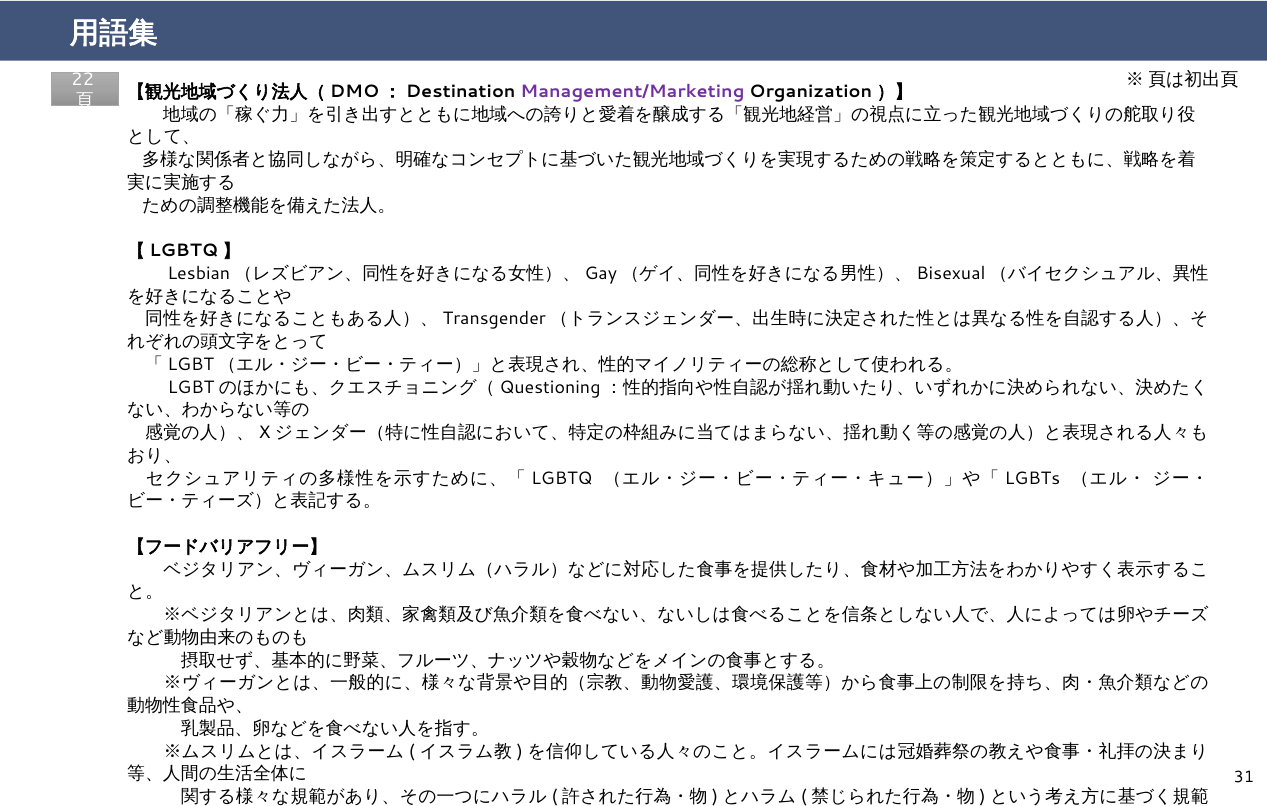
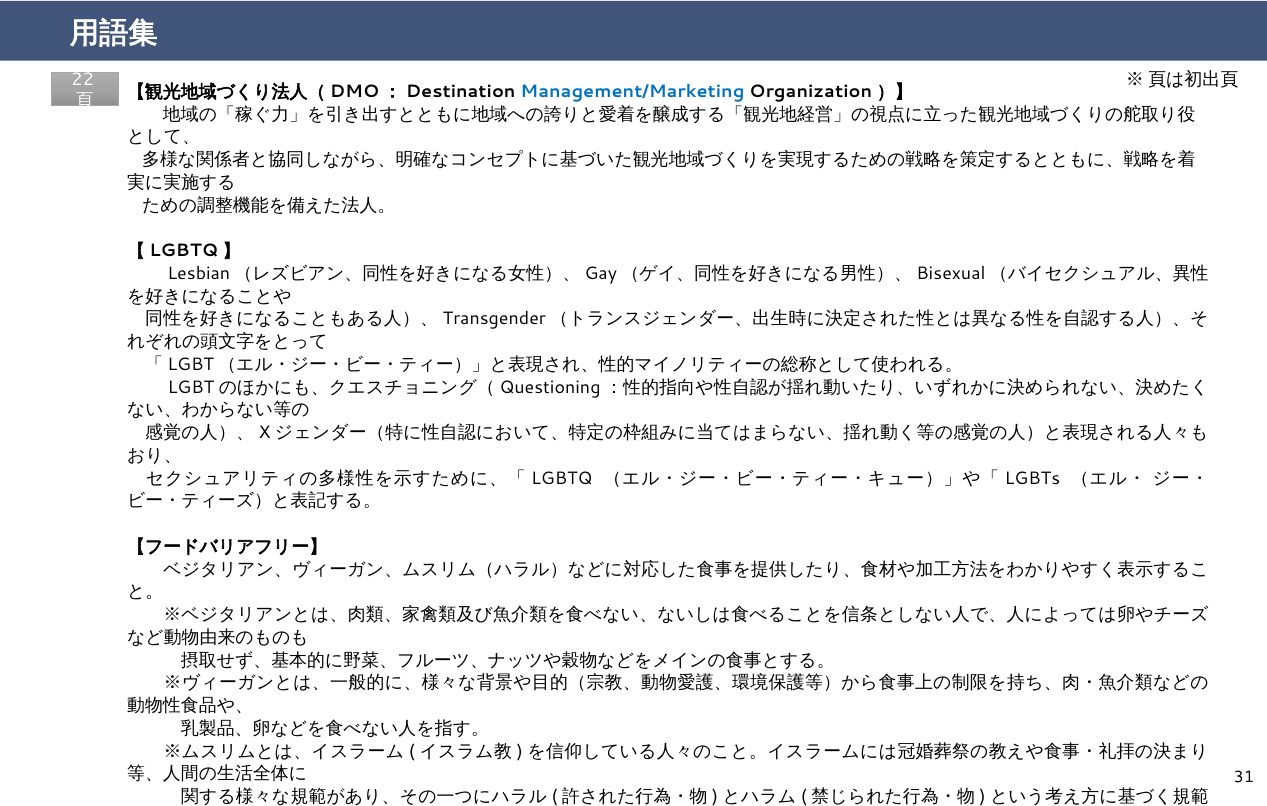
Management/Marketing colour: purple -> blue (632, 92)
